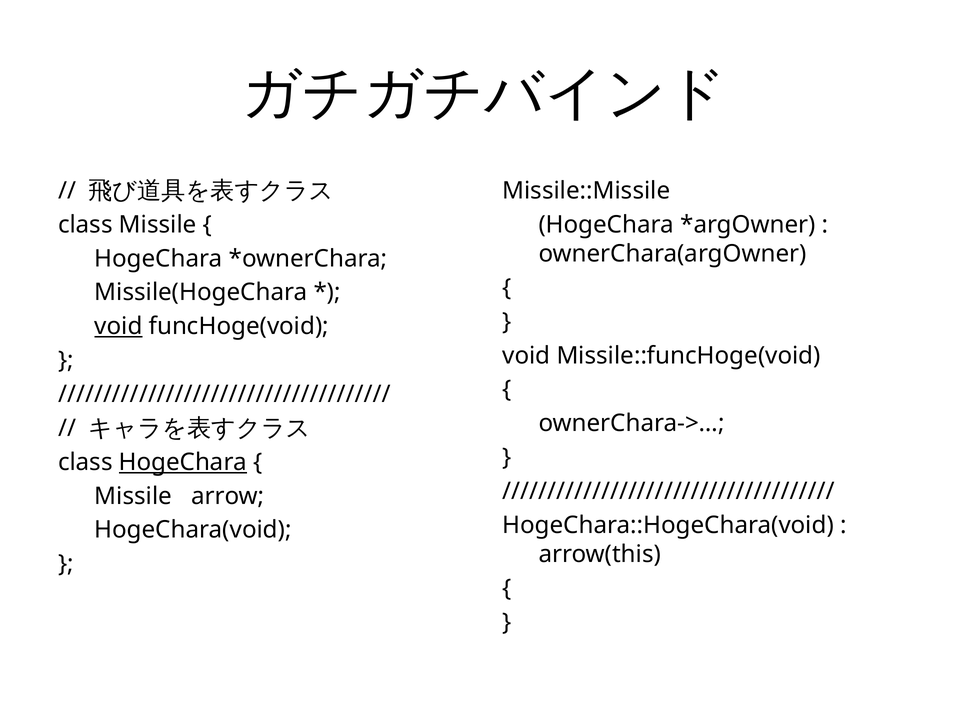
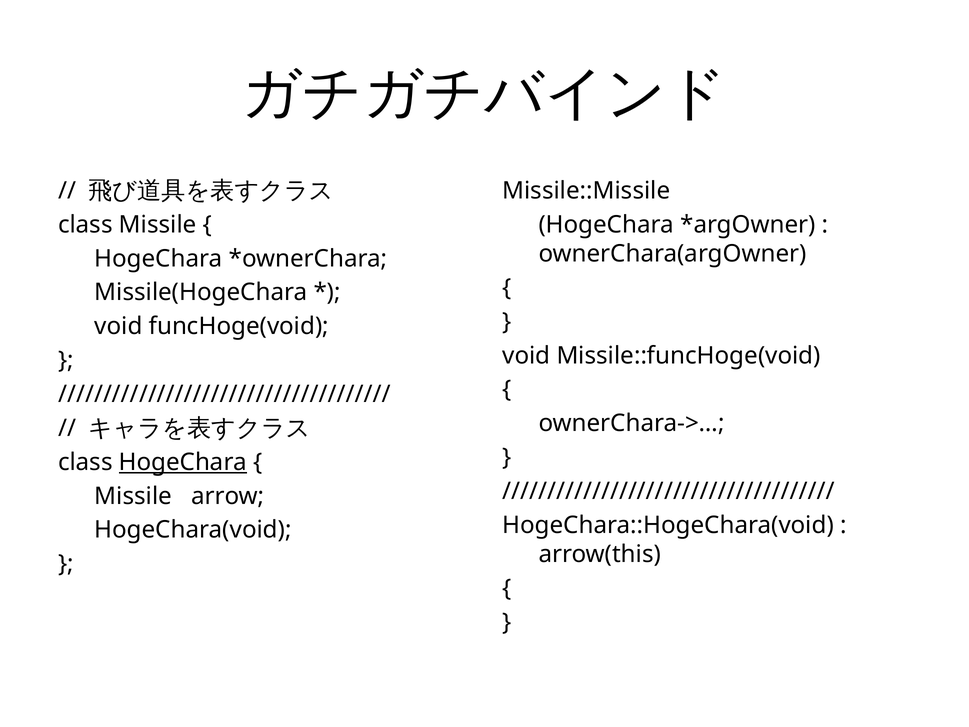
void underline: present -> none (119, 326)
